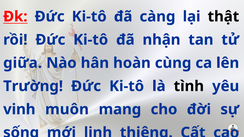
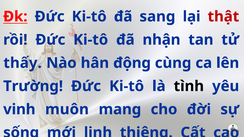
càng: càng -> sang (157, 17)
thật colour: black -> red (223, 17)
giữa: giữa -> thấy (23, 63)
hoàn: hoàn -> động (132, 63)
